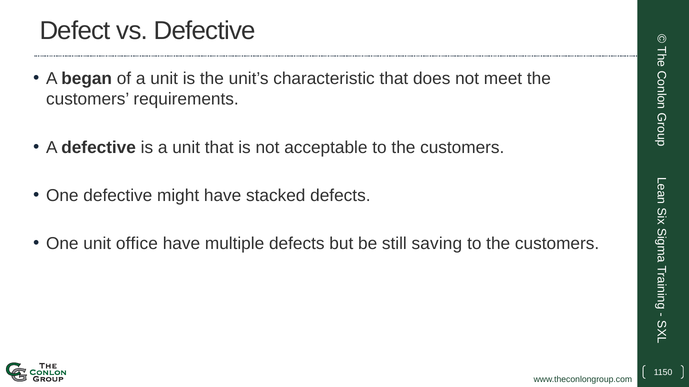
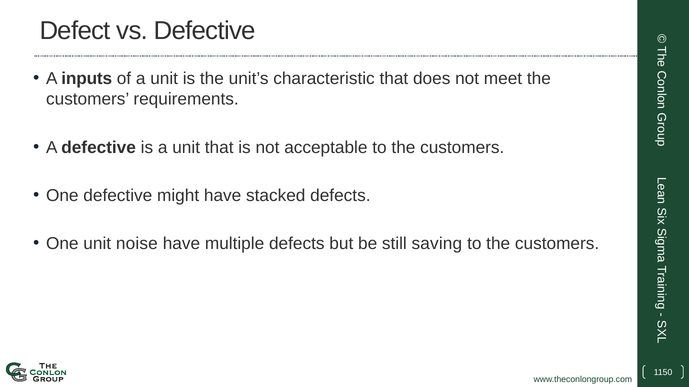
began: began -> inputs (87, 79)
office: office -> noise (137, 244)
